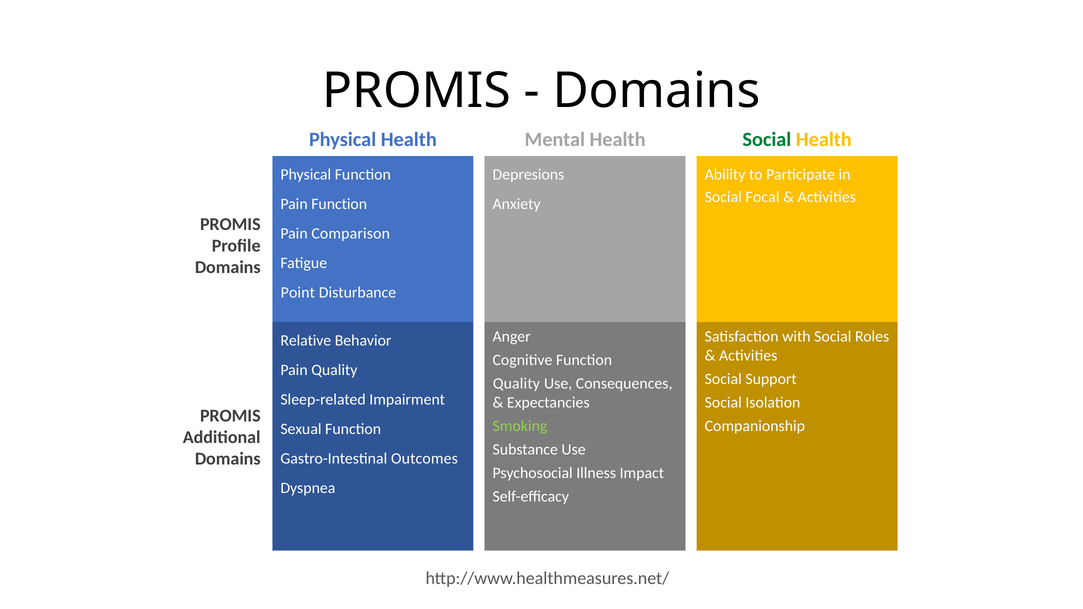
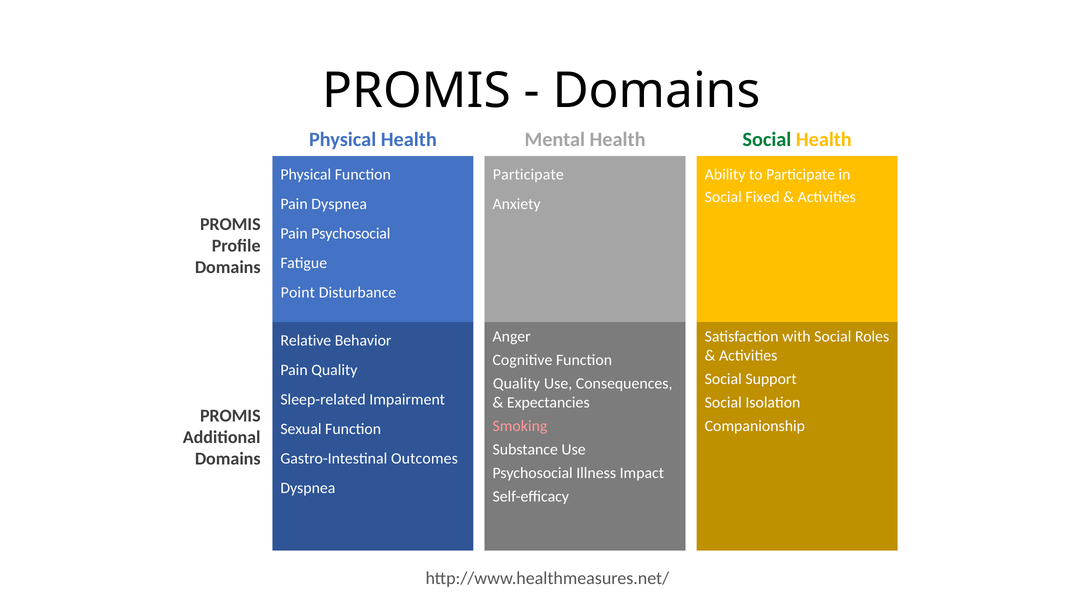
Depresions: Depresions -> Participate (528, 174)
Focal: Focal -> Fixed (763, 197)
Pain Function: Function -> Dyspnea (339, 204)
Pain Comparison: Comparison -> Psychosocial (351, 233)
Smoking colour: light green -> pink (520, 426)
